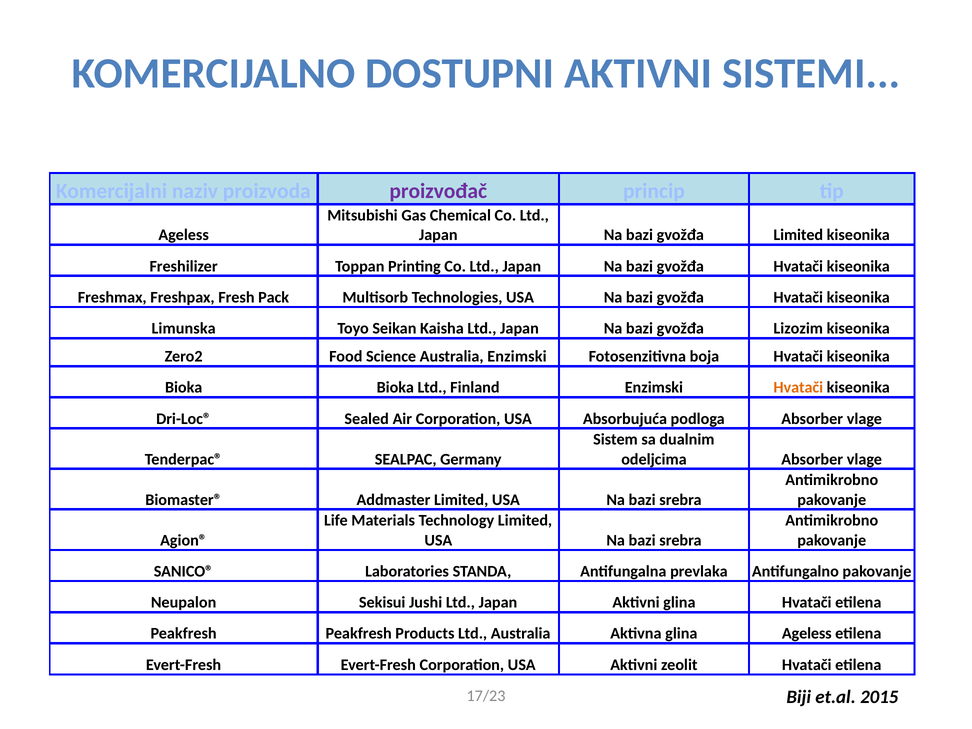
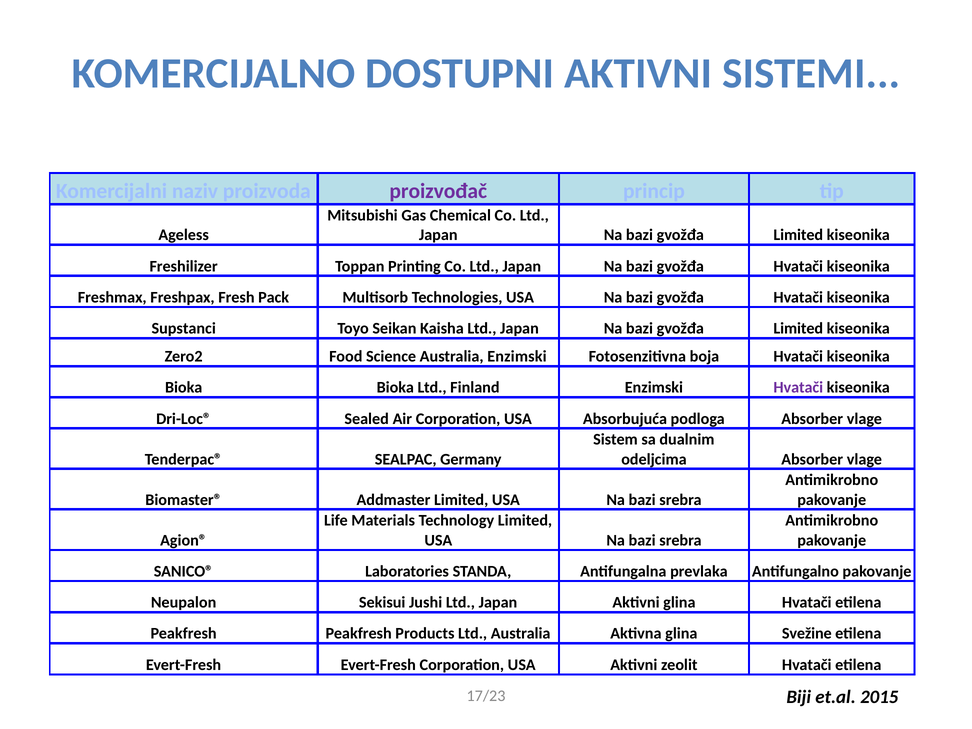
Limunska: Limunska -> Supstanci (184, 328)
Lizozim: Lizozim -> Limited (798, 328)
Hvatači colour: orange -> purple (798, 388)
glina Ageless: Ageless -> Svežine (807, 634)
